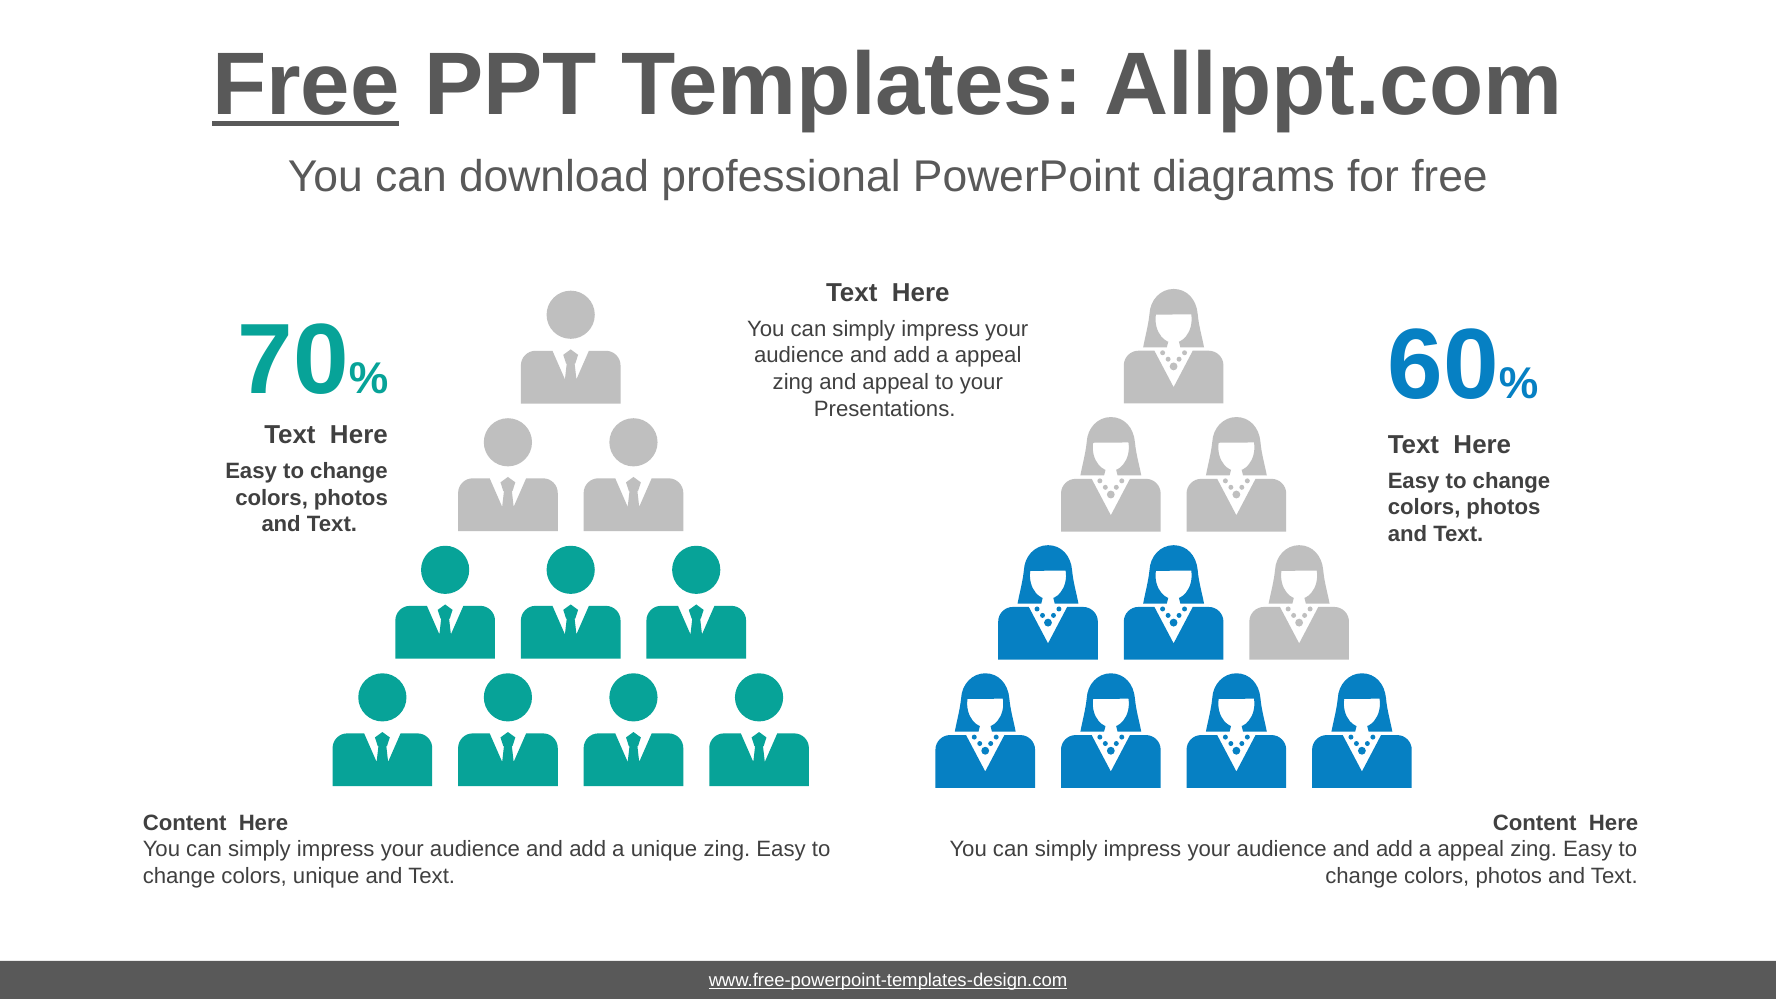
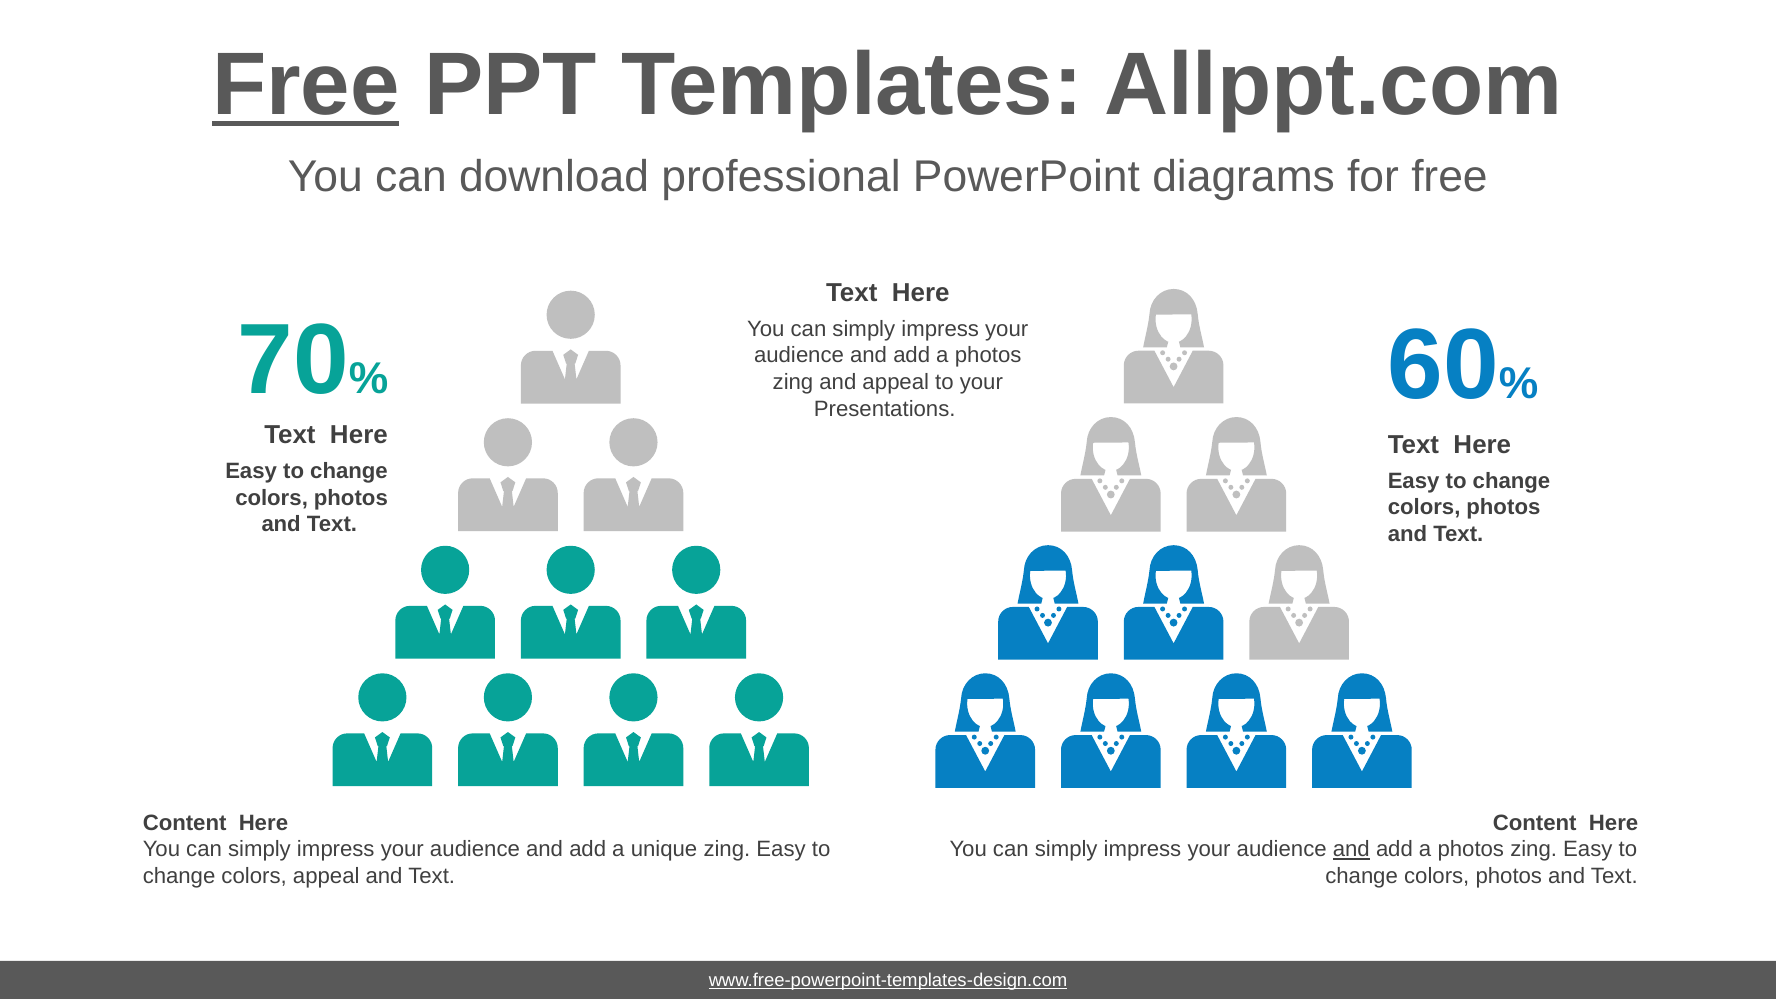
appeal: appeal -> photos (988, 356)
and underline: none -> present (1351, 849)
appeal: appeal -> photos (1471, 849)
colors unique: unique -> appeal (326, 876)
